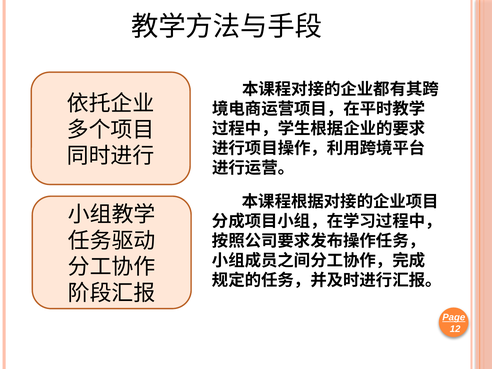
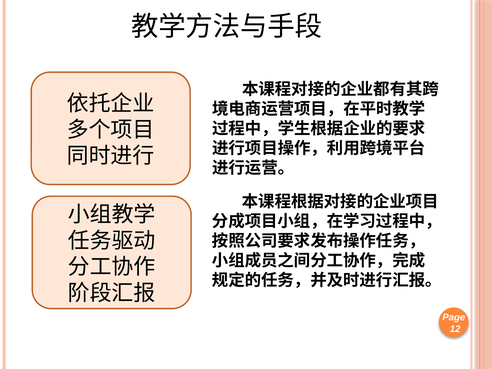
Page underline: present -> none (454, 317)
